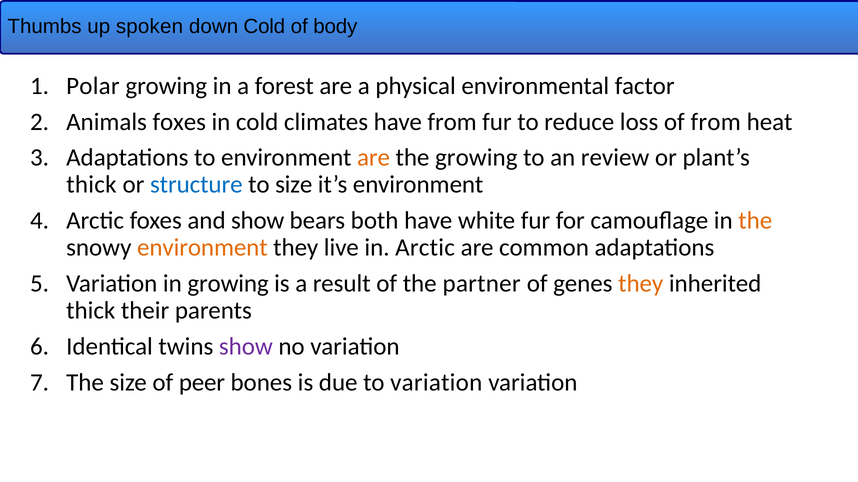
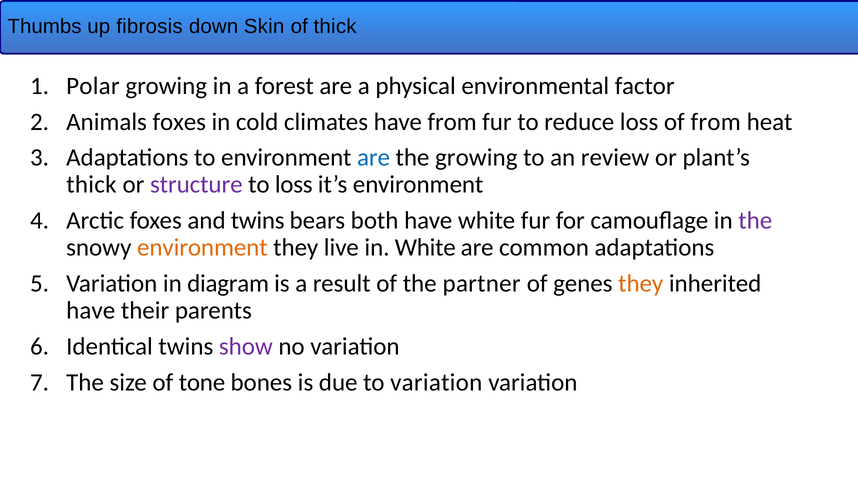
spoken: spoken -> fibrosis (149, 26)
down Cold: Cold -> Skin (264, 26)
of body: body -> thick (335, 26)
are colour: orange -> blue (374, 158)
structure colour: blue -> purple (196, 185)
to size: size -> loss (294, 185)
and show: show -> twins (258, 221)
the colour: orange -> purple (755, 221)
in Arctic: Arctic -> White (425, 248)
in growing: growing -> diagram (228, 284)
thick: thick -> have (91, 311)
peer: peer -> tone (202, 383)
